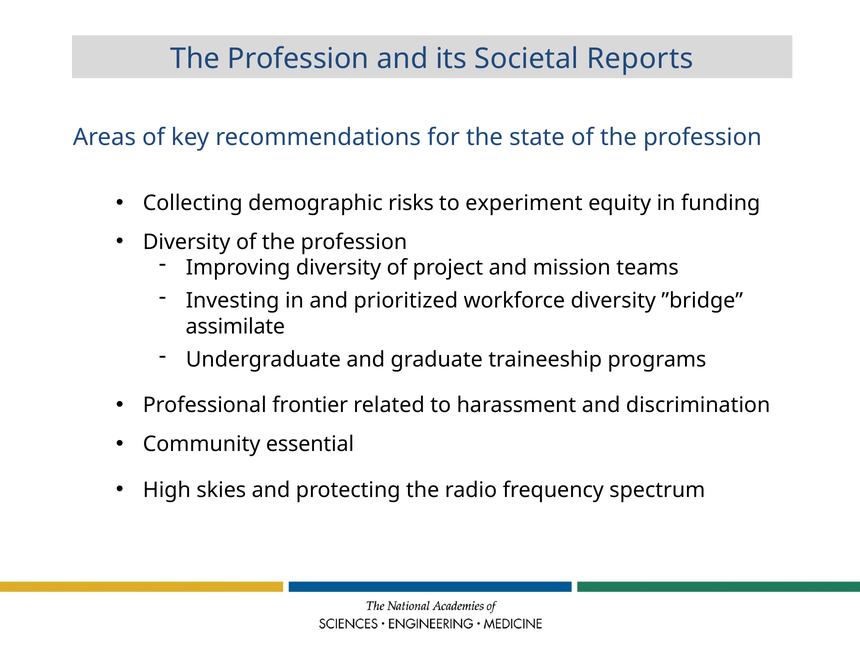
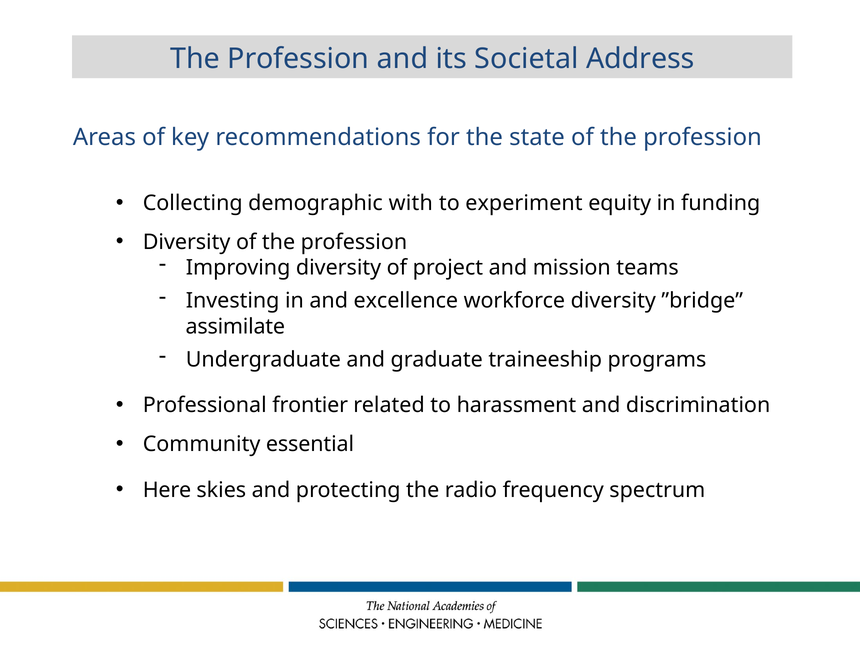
Reports: Reports -> Address (640, 59)
risks: risks -> with (411, 203)
prioritized: prioritized -> excellence (406, 301)
High: High -> Here (167, 490)
